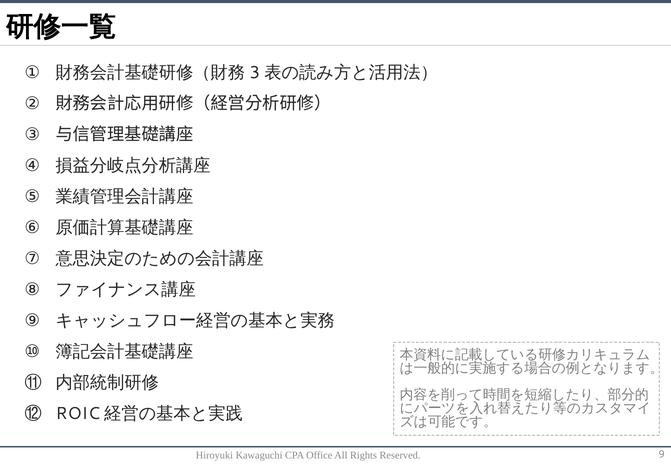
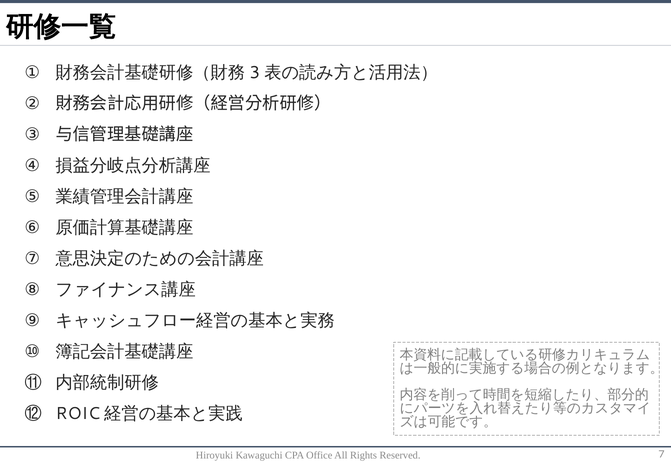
9: 9 -> 7 (662, 454)
